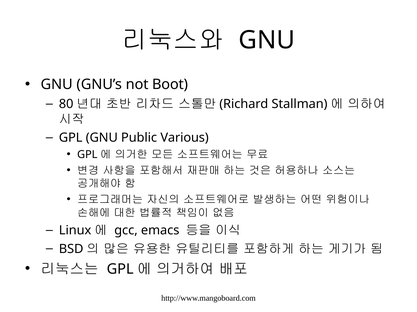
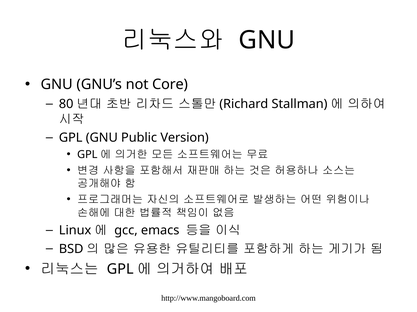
Boot: Boot -> Core (170, 85)
Various: Various -> Version (185, 138)
